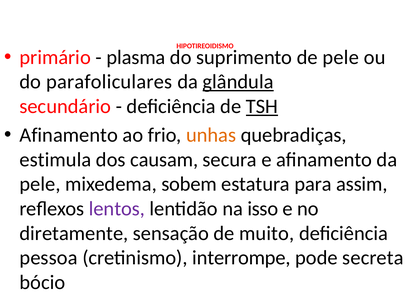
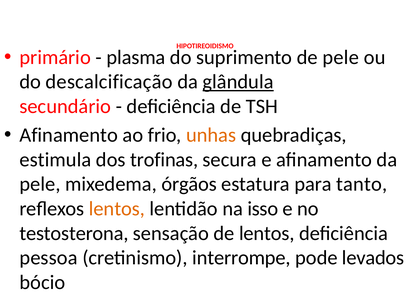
parafoliculares: parafoliculares -> descalcificação (109, 82)
TSH underline: present -> none (262, 107)
causam: causam -> trofinas (164, 160)
sobem: sobem -> órgãos (189, 185)
assim: assim -> tanto (362, 185)
lentos colour: purple -> orange (117, 209)
diretamente: diretamente -> testosterona (74, 234)
de muito: muito -> lentos (267, 234)
secreta: secreta -> levados (373, 258)
